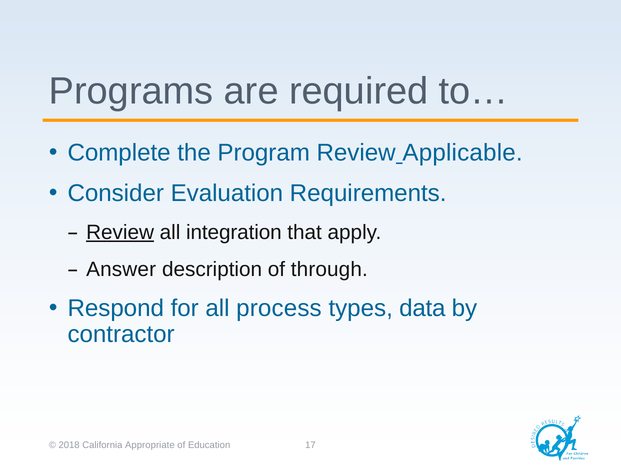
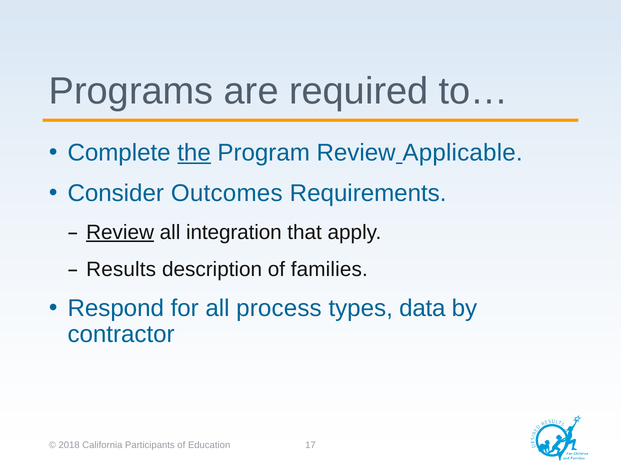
the underline: none -> present (194, 153)
Evaluation: Evaluation -> Outcomes (227, 193)
Answer: Answer -> Results (121, 269)
through: through -> families (329, 269)
Appropriate: Appropriate -> Participants (150, 445)
